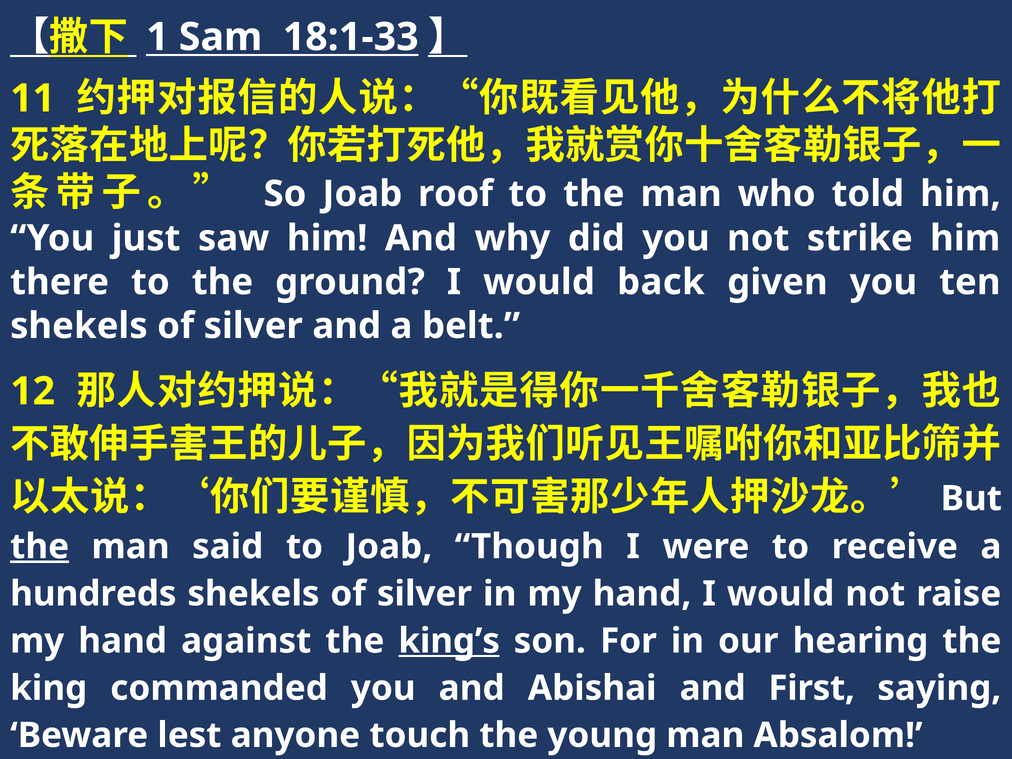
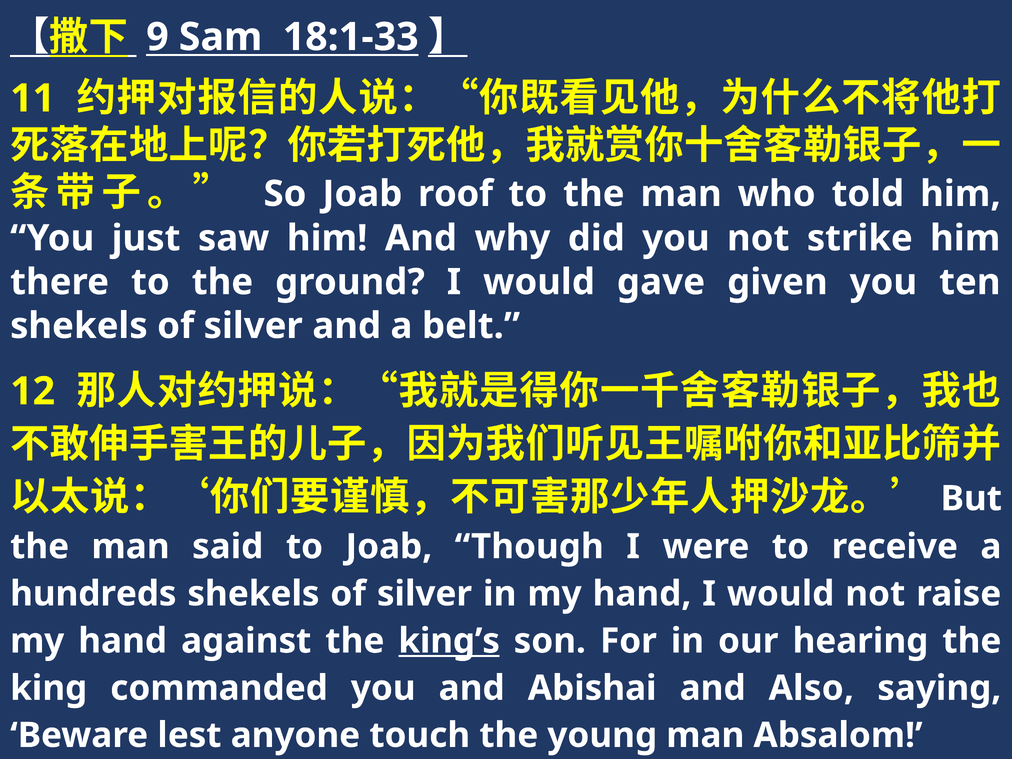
1: 1 -> 9 (157, 37)
back: back -> gave (661, 282)
the underline: present -> none (40, 547)
First: First -> Also (811, 688)
